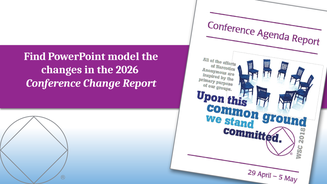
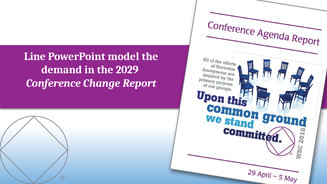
Find: Find -> Line (35, 57)
changes: changes -> demand (62, 70)
2026: 2026 -> 2029 (127, 70)
